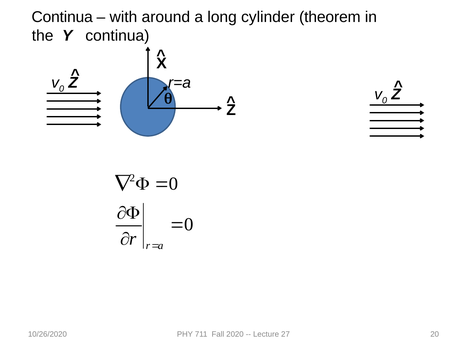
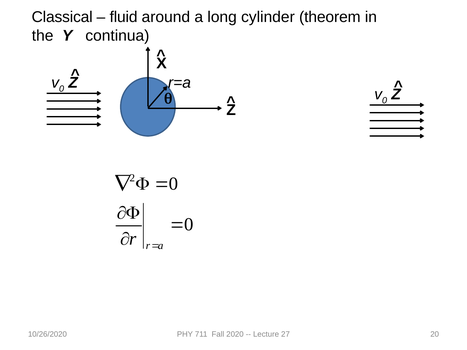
Continua: Continua -> Classical (62, 17)
with: with -> fluid (124, 17)
